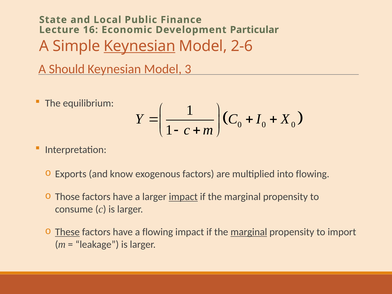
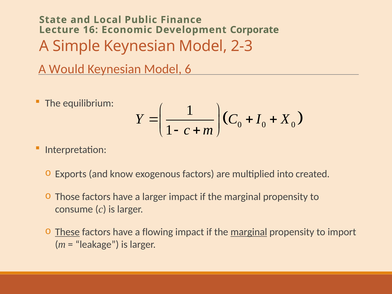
Particular: Particular -> Corporate (254, 30)
Keynesian underline: present -> none (140, 46)
2-6: 2-6 -> 2-3 (242, 46)
Should: Should -> Would (67, 69)
3: 3 -> 6 (188, 69)
into flowing: flowing -> created (313, 174)
impact underline: present -> none (183, 197)
